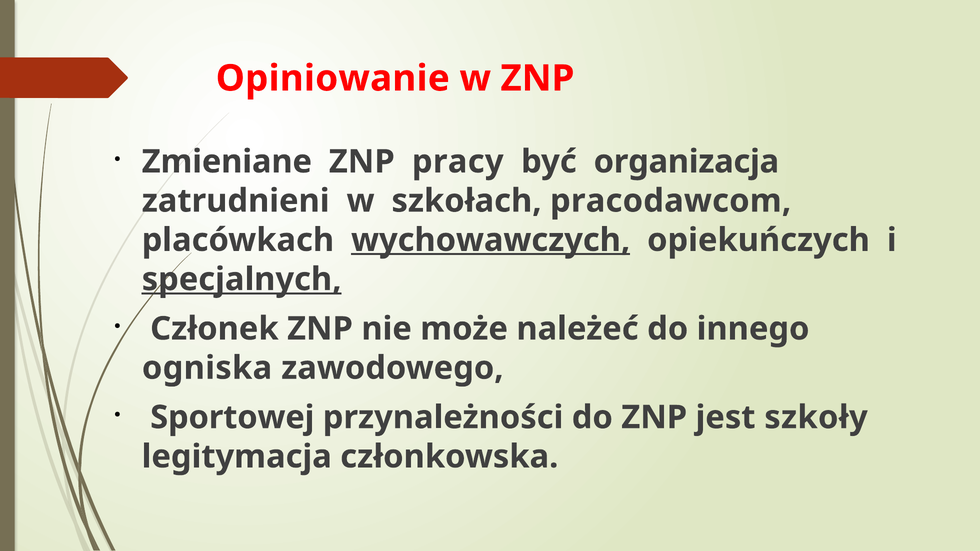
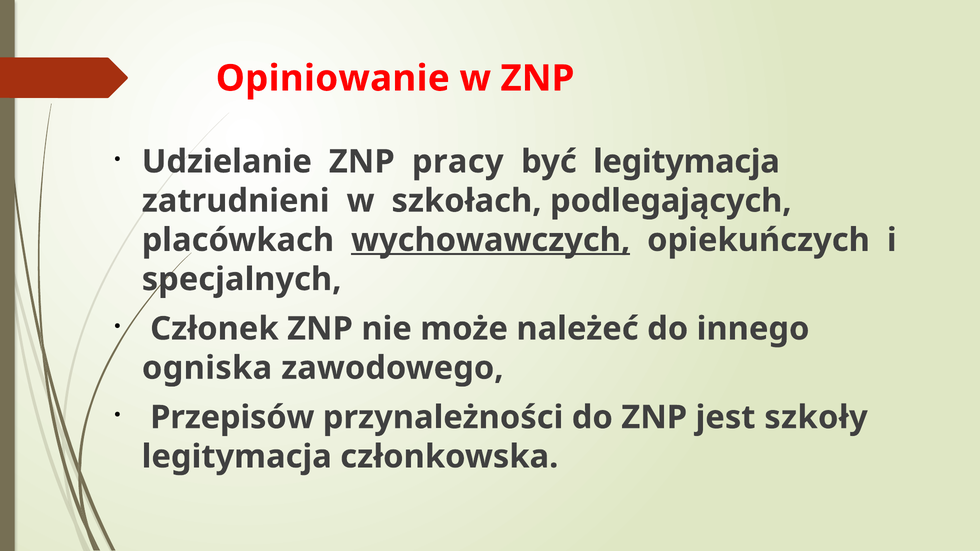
Zmieniane: Zmieniane -> Udzielanie (227, 162)
być organizacja: organizacja -> legitymacja (686, 162)
pracodawcom: pracodawcom -> podlegających (671, 201)
specjalnych underline: present -> none (242, 279)
Sportowej: Sportowej -> Przepisów (232, 418)
